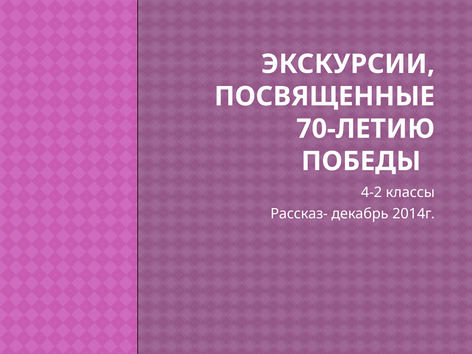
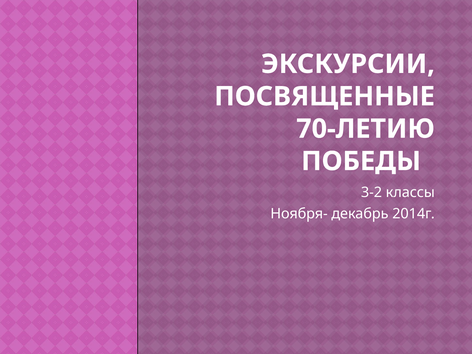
4-2: 4-2 -> 3-2 (371, 192)
Рассказ-: Рассказ- -> Ноября- (299, 214)
